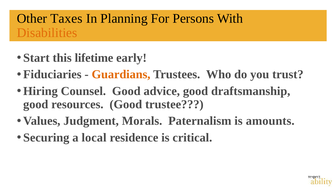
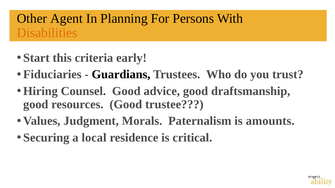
Taxes: Taxes -> Agent (67, 18)
lifetime: lifetime -> criteria (94, 58)
Guardians colour: orange -> black (121, 75)
